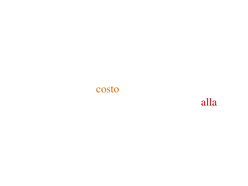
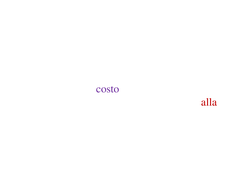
costo colour: orange -> purple (108, 89)
